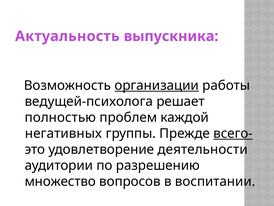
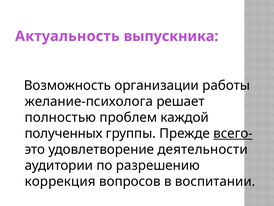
организации underline: present -> none (157, 85)
ведущей-психолога: ведущей-психолога -> желание-психолога (89, 101)
негативных: негативных -> полученных (64, 133)
множество: множество -> коррекция (60, 181)
